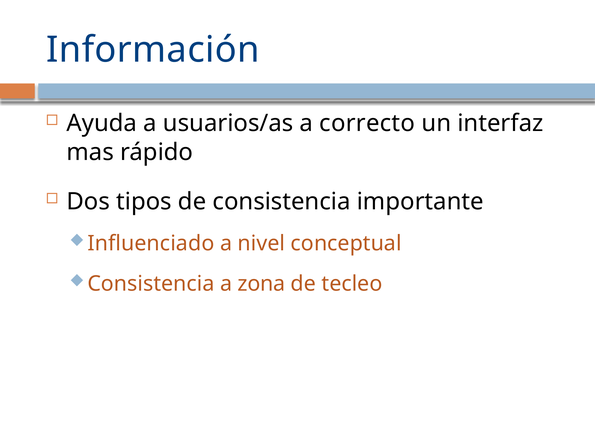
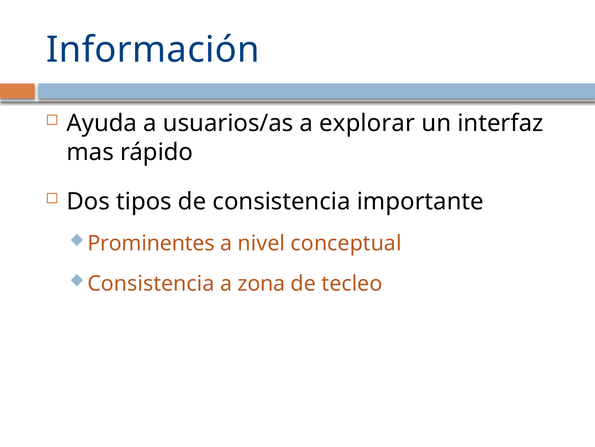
correcto: correcto -> explorar (367, 123)
Influenciado: Influenciado -> Prominentes (151, 243)
